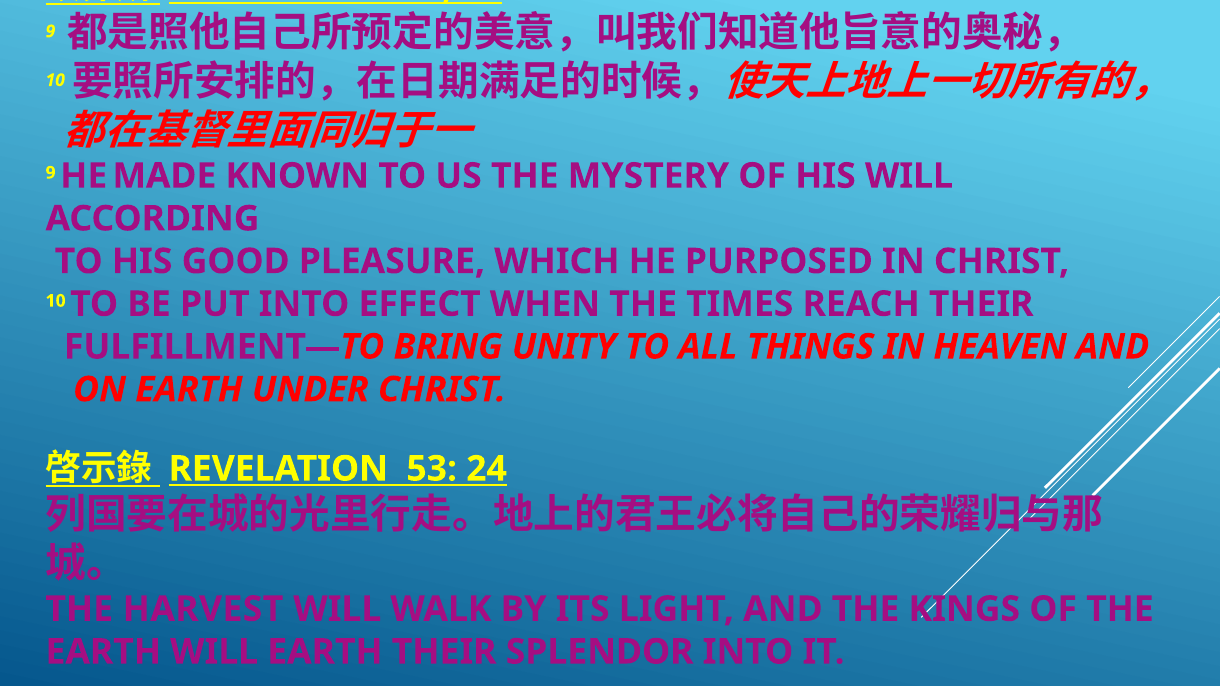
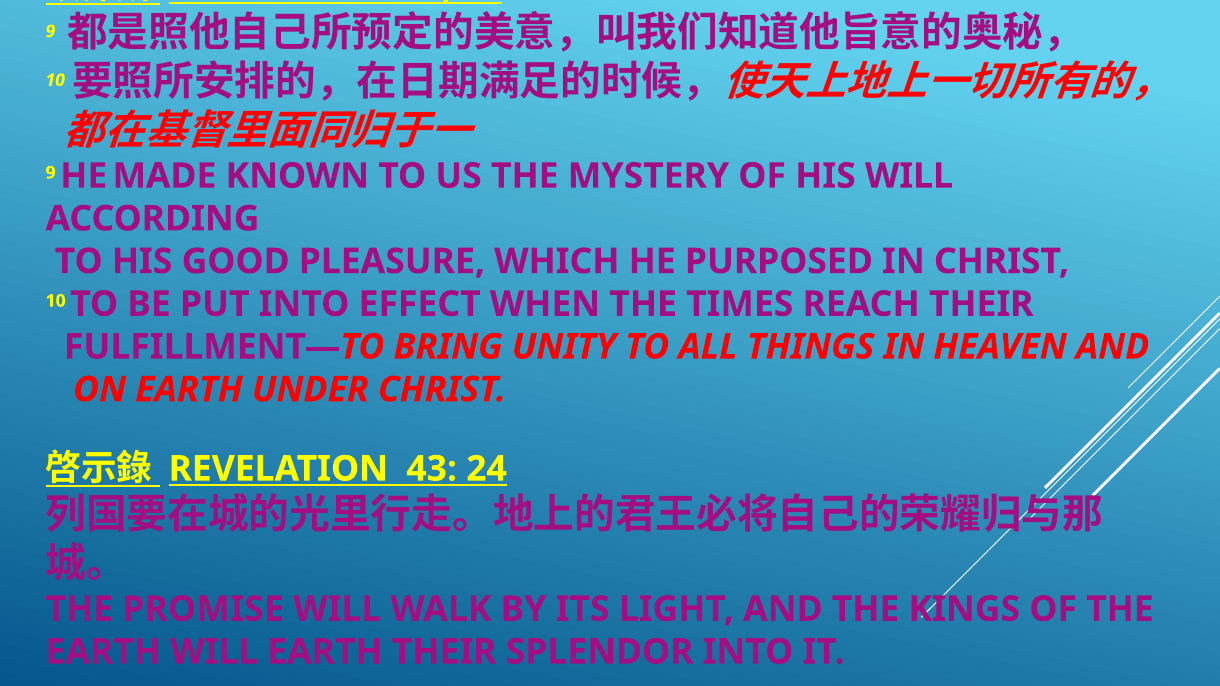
53: 53 -> 43 (432, 469)
HARVEST: HARVEST -> PROMISE (203, 609)
